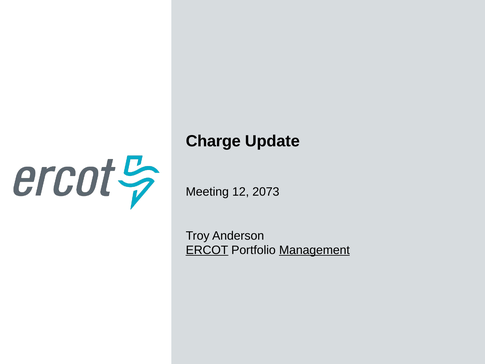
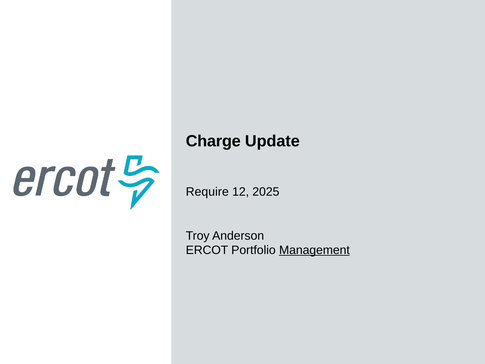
Meeting: Meeting -> Require (207, 192)
2073: 2073 -> 2025 (266, 192)
ERCOT underline: present -> none (207, 250)
